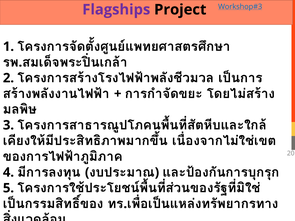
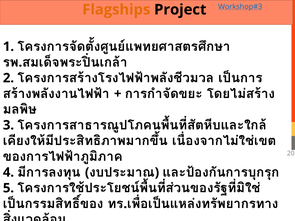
Flagships colour: purple -> orange (116, 10)
